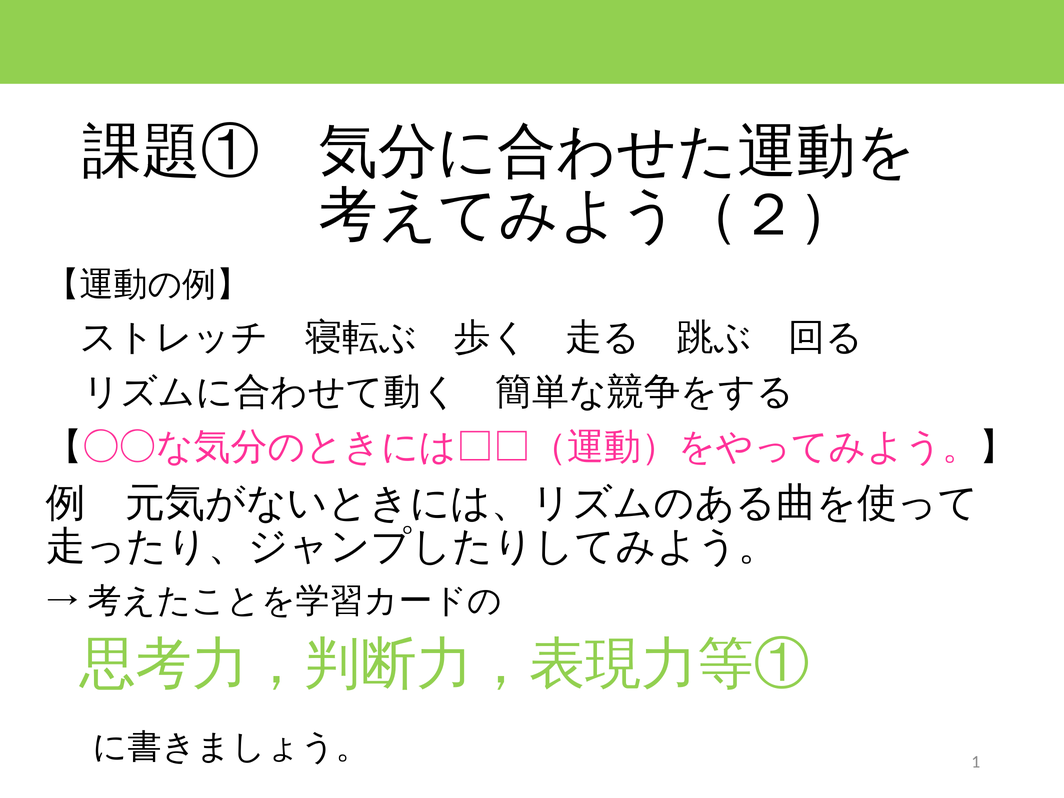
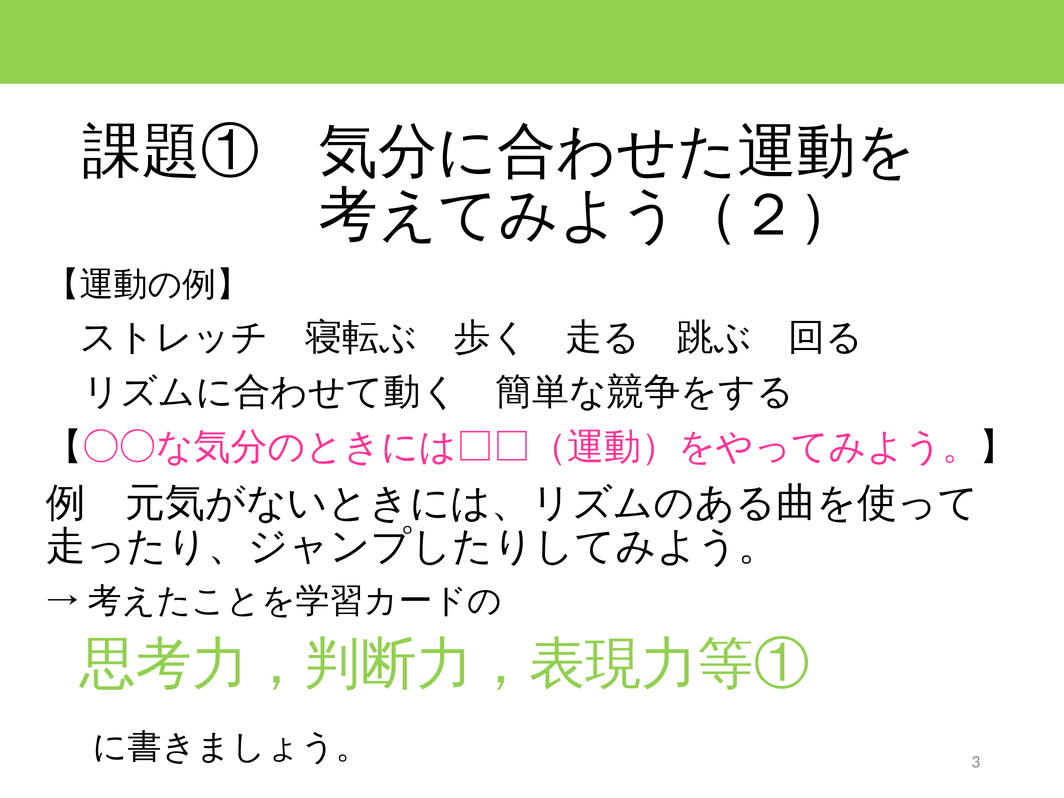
1: 1 -> 3 (976, 762)
